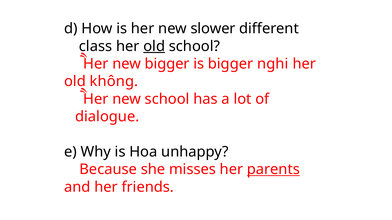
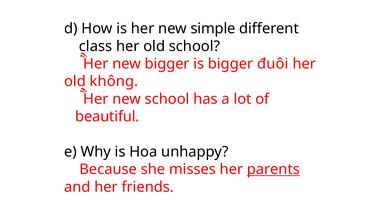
slower: slower -> simple (213, 29)
old underline: present -> none (154, 46)
nghi: nghi -> đuôi (273, 64)
dialogue: dialogue -> beautiful (107, 117)
